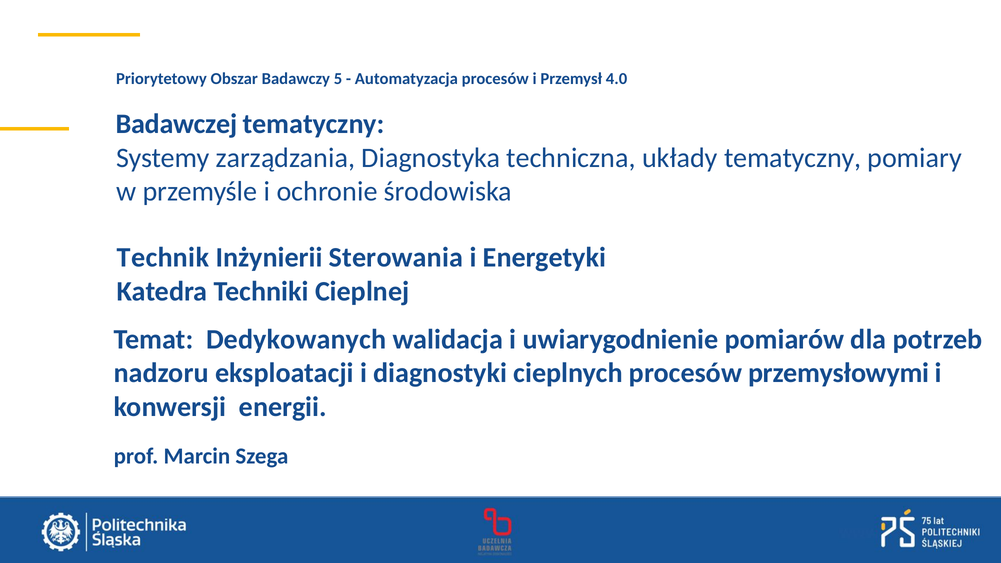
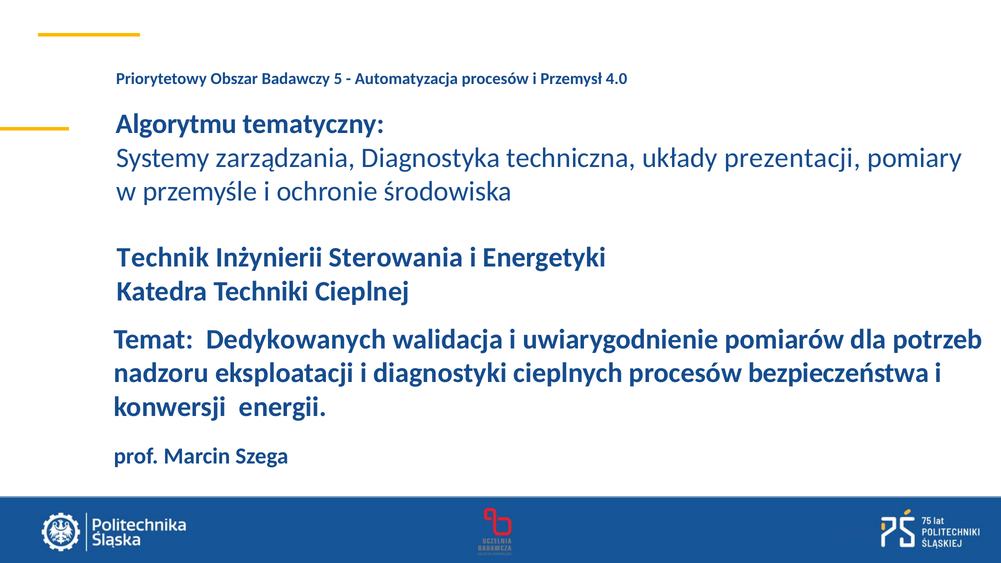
Badawczej: Badawczej -> Algorytmu (176, 124)
układy tematyczny: tematyczny -> prezentacji (792, 158)
przemysłowymi: przemysłowymi -> bezpieczeństwa (839, 373)
